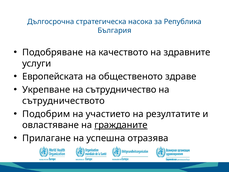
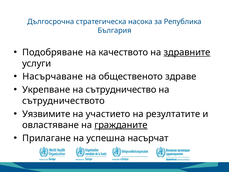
здравните underline: none -> present (187, 52)
Европейската: Европейската -> Насърчаване (53, 77)
Подобрим: Подобрим -> Уязвимите (46, 114)
отразява: отразява -> насърчат (148, 138)
